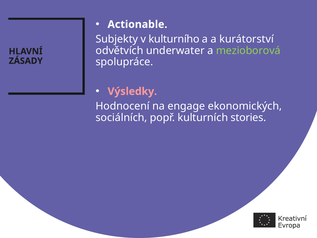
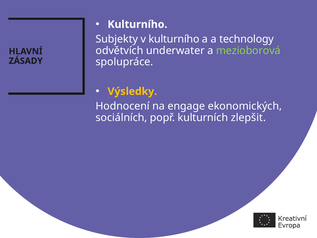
Actionable: Actionable -> Kulturního (137, 24)
kurátorství: kurátorství -> technology (247, 39)
Výsledky colour: pink -> yellow (132, 91)
stories: stories -> zlepšit (248, 117)
